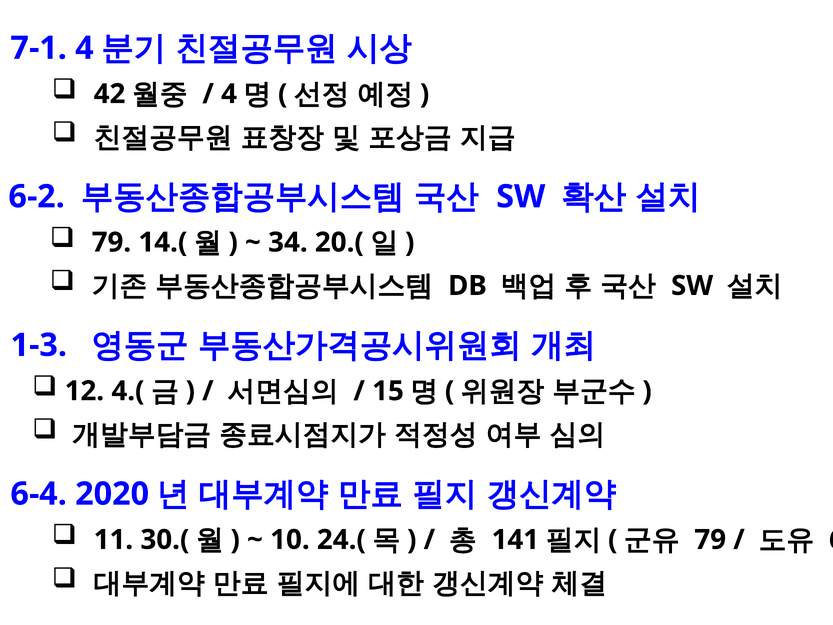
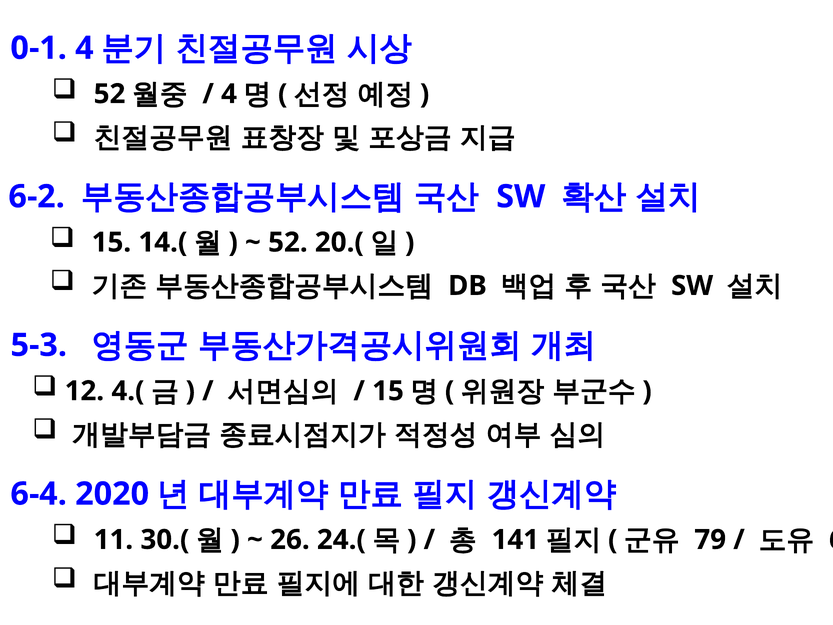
7-1: 7-1 -> 0-1 (39, 48)
42: 42 -> 52 (110, 94)
79: 79 -> 15 (111, 242)
34: 34 -> 52 (288, 242)
1-3: 1-3 -> 5-3 (39, 345)
10: 10 -> 26 (290, 539)
